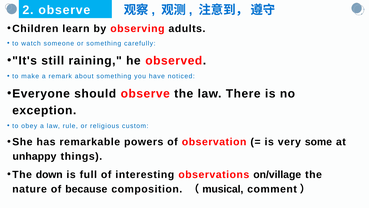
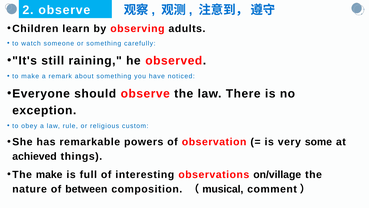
unhappy: unhappy -> achieved (34, 156)
The down: down -> make (49, 174)
because: because -> between (86, 189)
